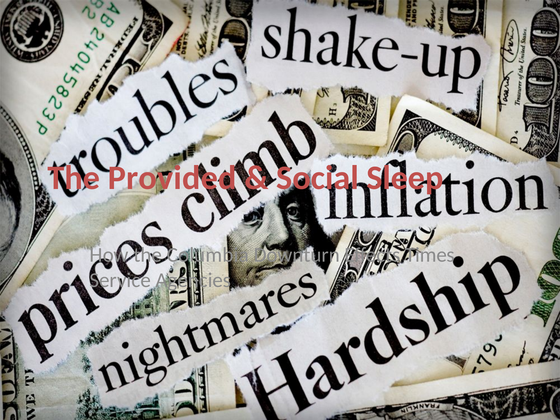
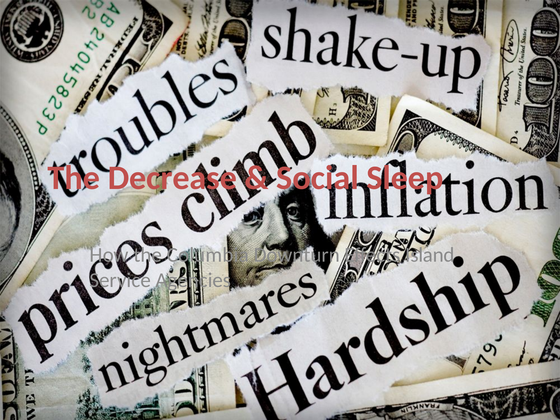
Provided: Provided -> Decrease (172, 178)
Times: Times -> Island (430, 255)
